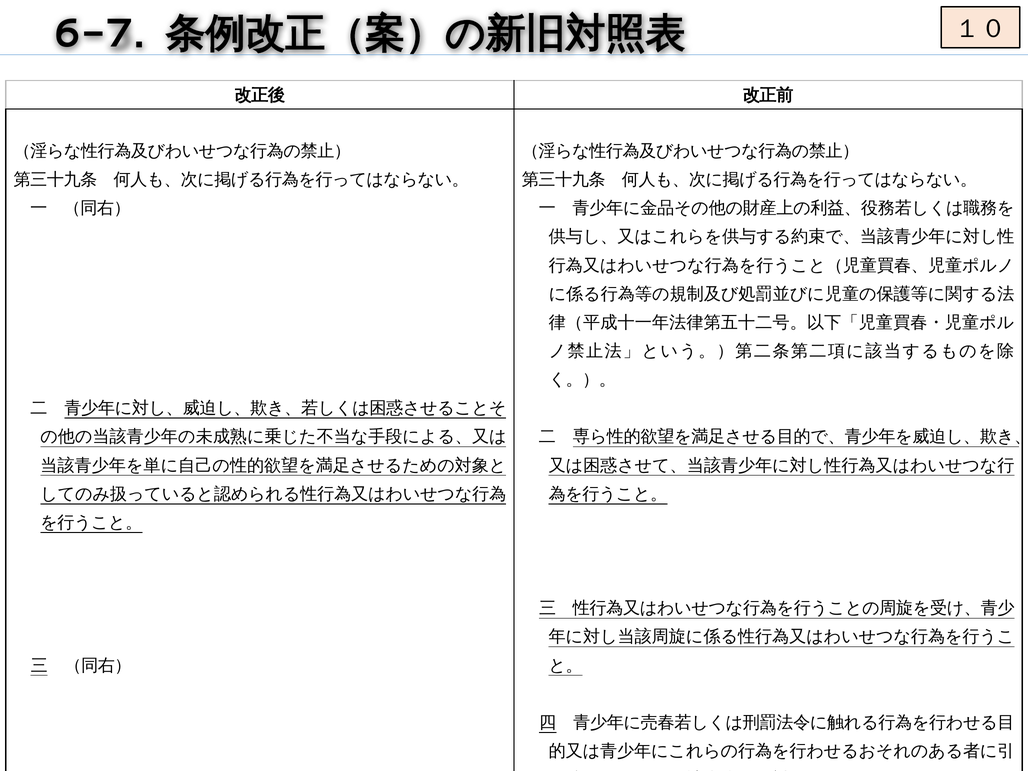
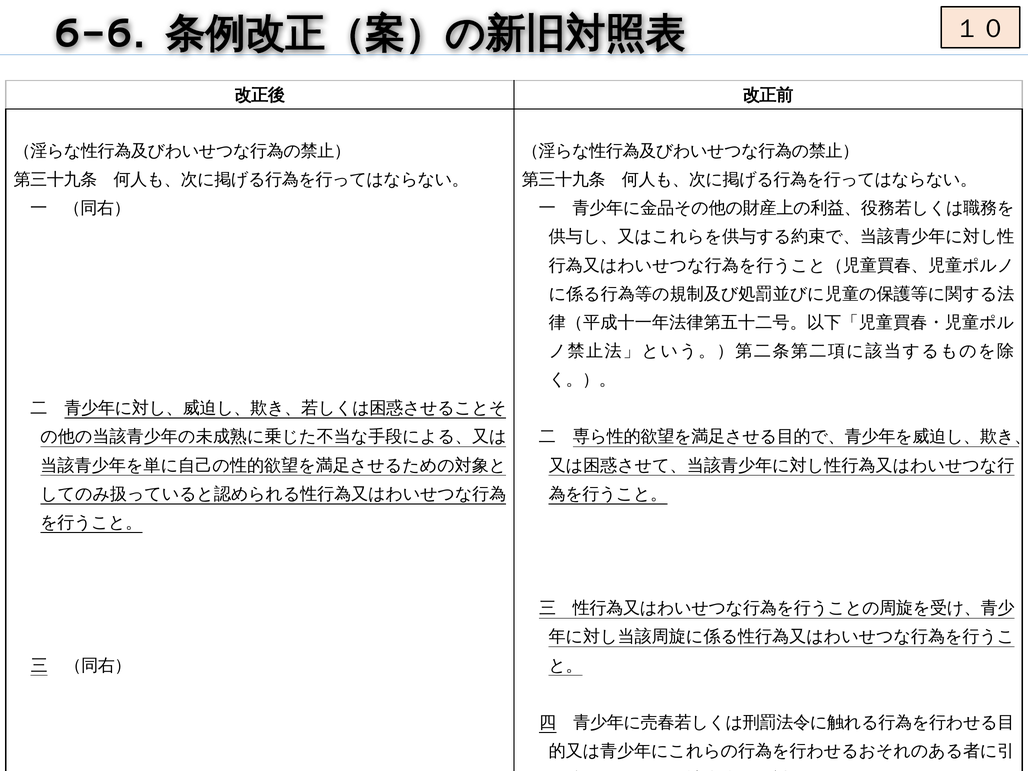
6-7: 6-7 -> 6-6 (99, 33)
